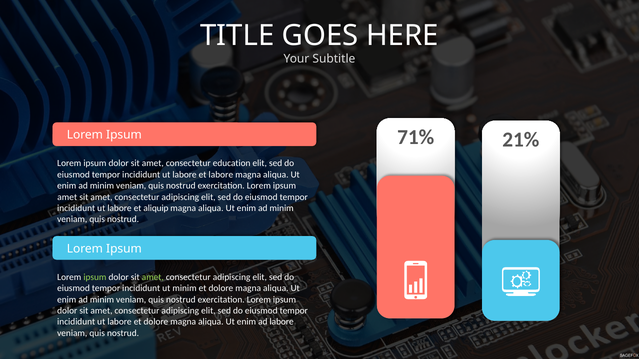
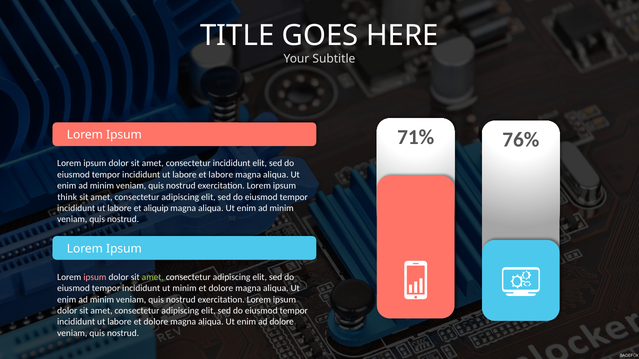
21%: 21% -> 76% (521, 140)
consectetur education: education -> incididunt (232, 164)
amet: amet -> think (67, 197)
ipsum colour: light green -> pink (95, 277)
ad labore: labore -> dolore (282, 322)
